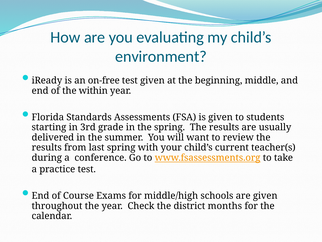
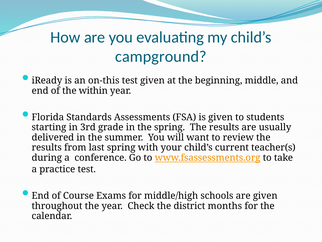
environment: environment -> campground (161, 57)
on-free: on-free -> on-this (104, 80)
